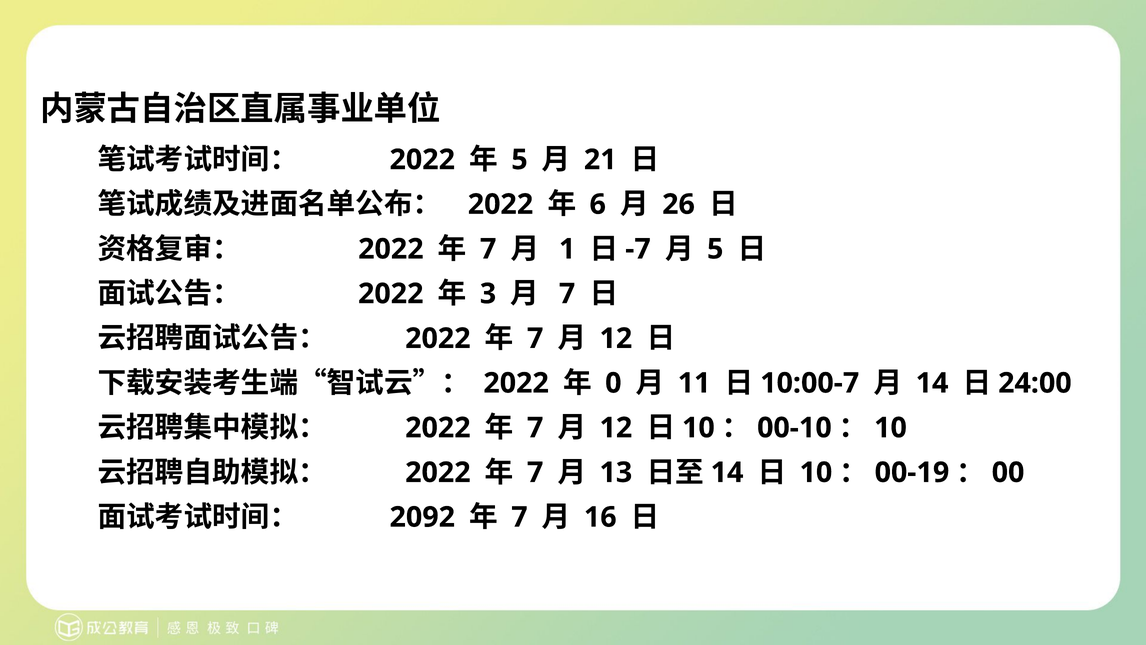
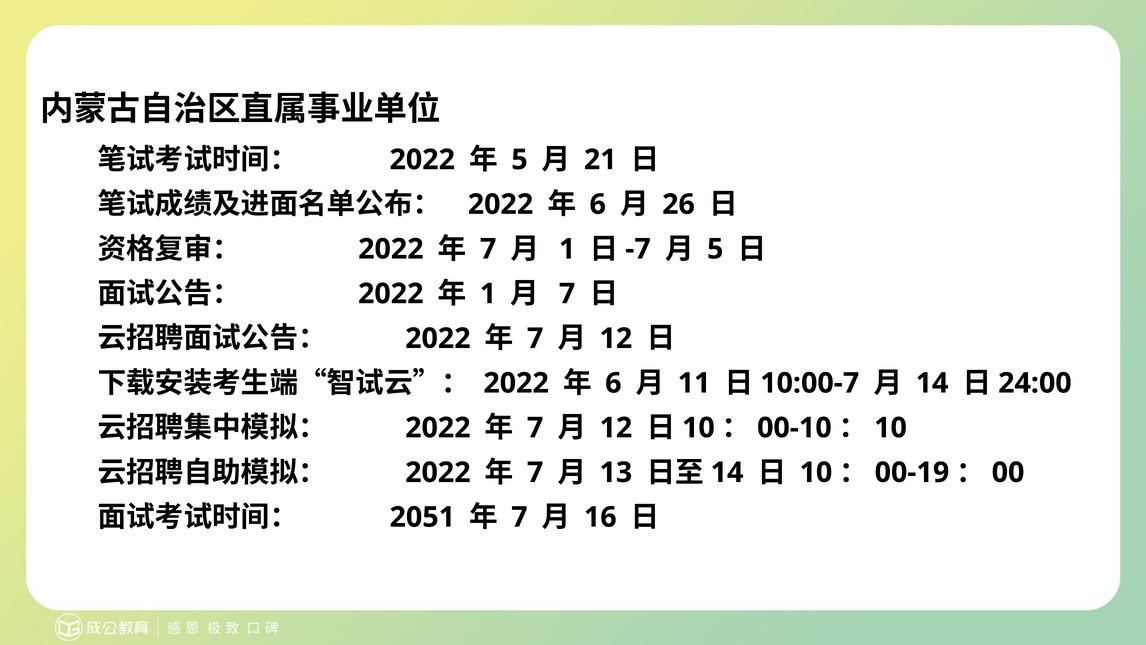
3: 3 -> 1 (488, 294)
0: 0 -> 6 (613, 383)
2092: 2092 -> 2051 (422, 517)
